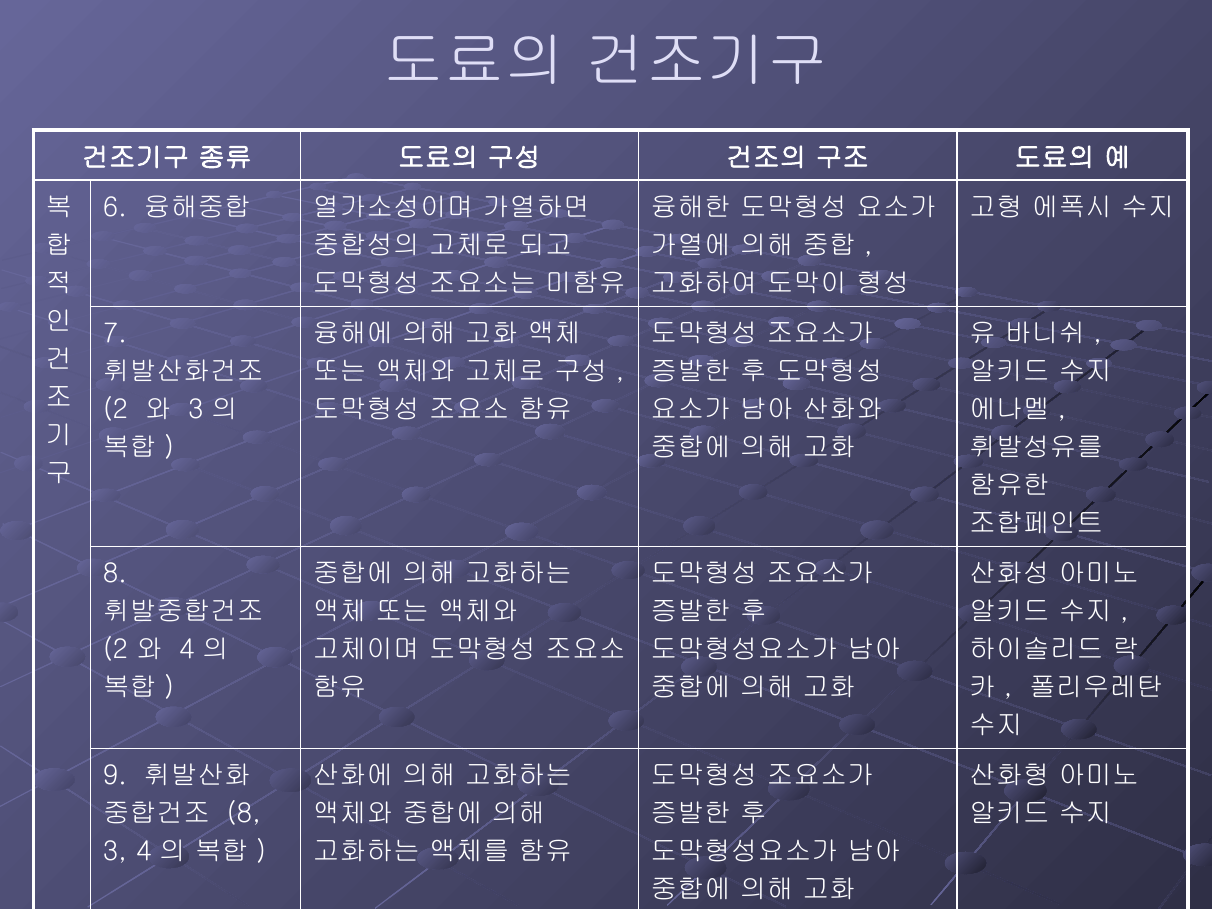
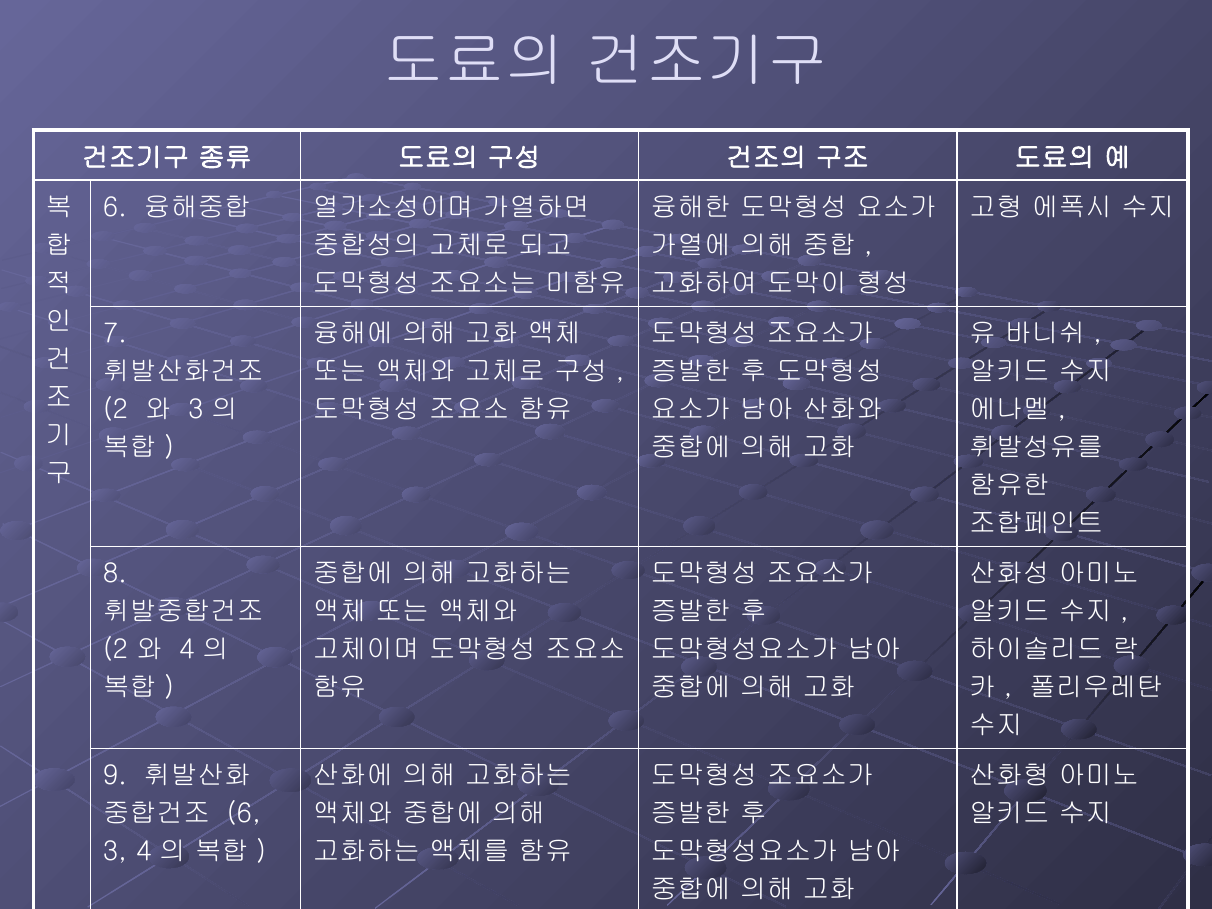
8: 8 -> 6 (244, 814)
